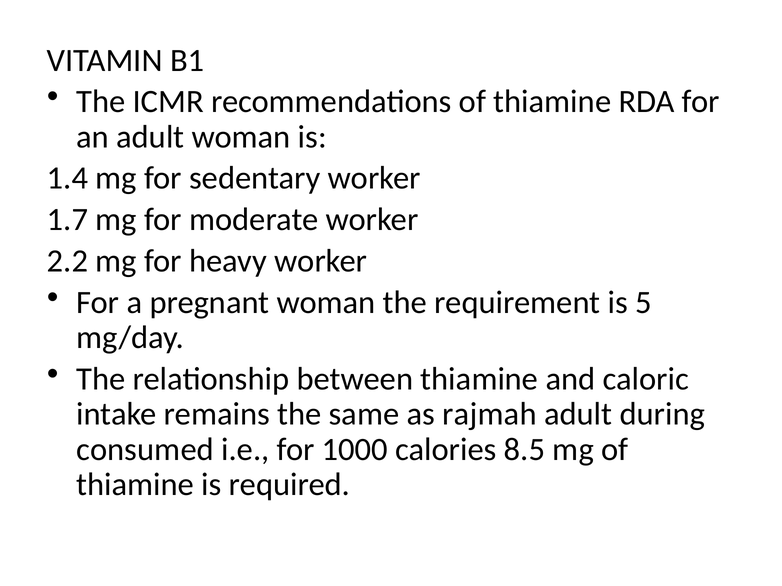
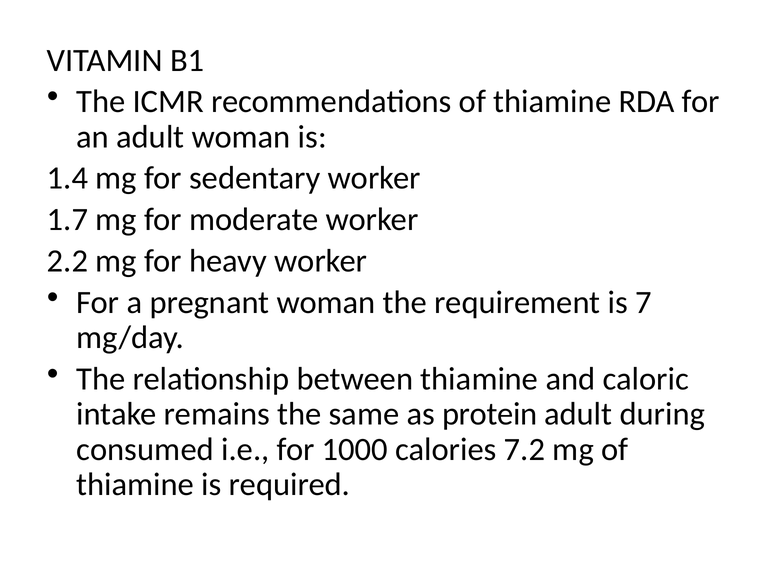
5: 5 -> 7 (643, 303)
rajmah: rajmah -> protein (490, 415)
8.5: 8.5 -> 7.2 (525, 450)
